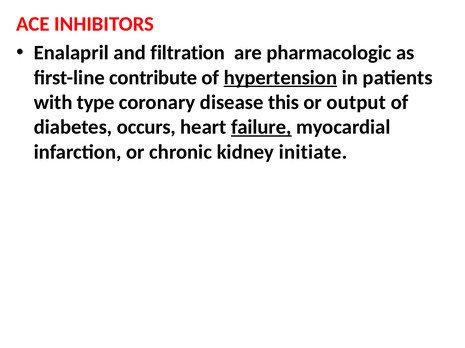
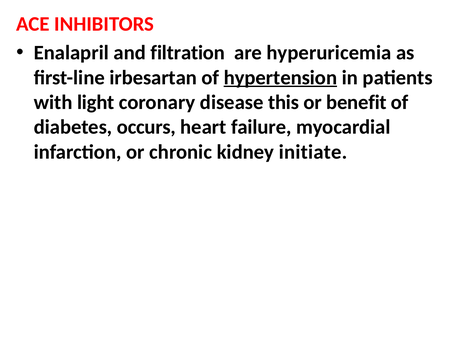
pharmacologic: pharmacologic -> hyperuricemia (329, 53)
contribute: contribute -> irbesartan (153, 78)
type: type -> light (96, 103)
output: output -> benefit (356, 103)
failure underline: present -> none (261, 127)
